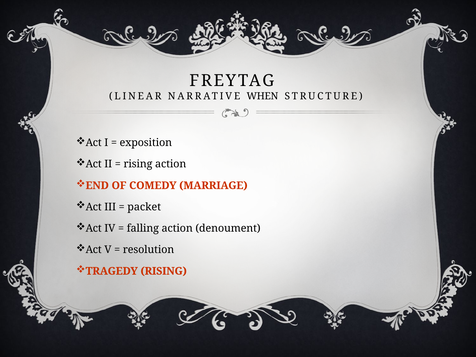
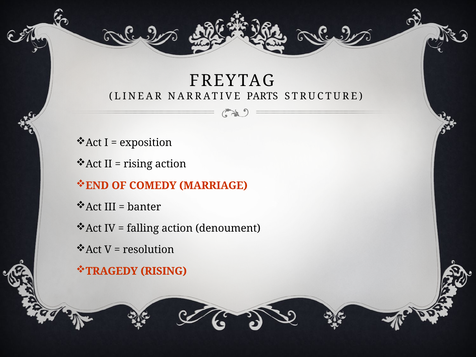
WHEN: WHEN -> PARTS (262, 96)
packet: packet -> banter (144, 207)
